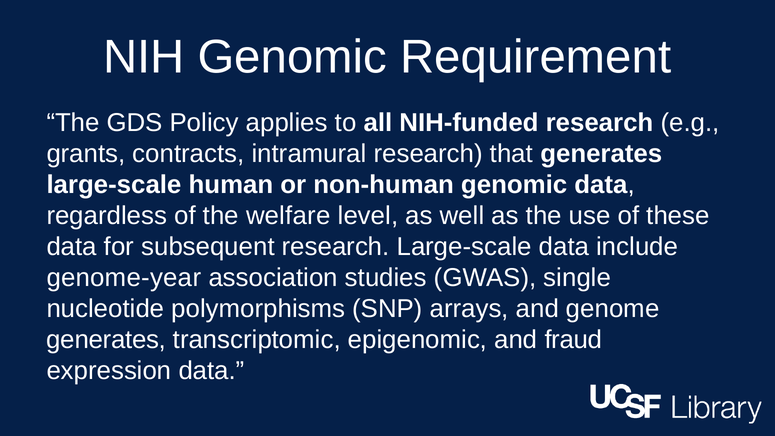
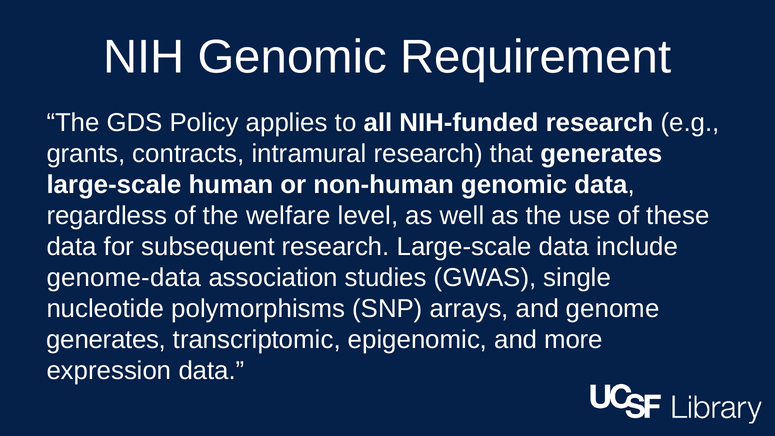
genome-year: genome-year -> genome-data (124, 278)
fraud: fraud -> more (573, 340)
